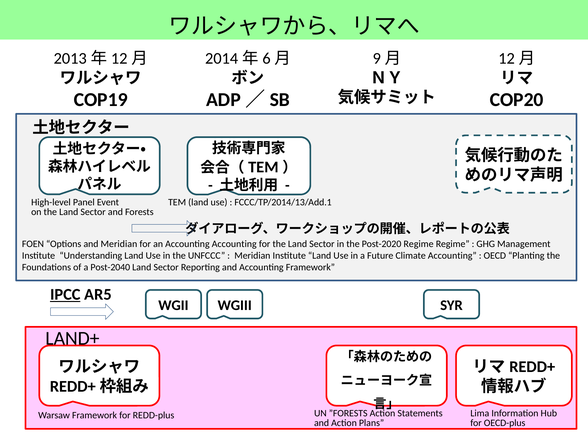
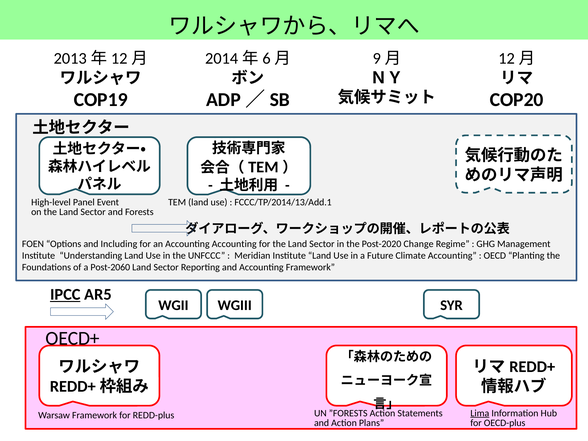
and Meridian: Meridian -> Including (119, 244)
Post-2020 Regime: Regime -> Change (419, 244)
Post-2040: Post-2040 -> Post-2060 (110, 267)
LAND+: LAND+ -> OECD+ (73, 338)
Lima underline: none -> present (480, 413)
